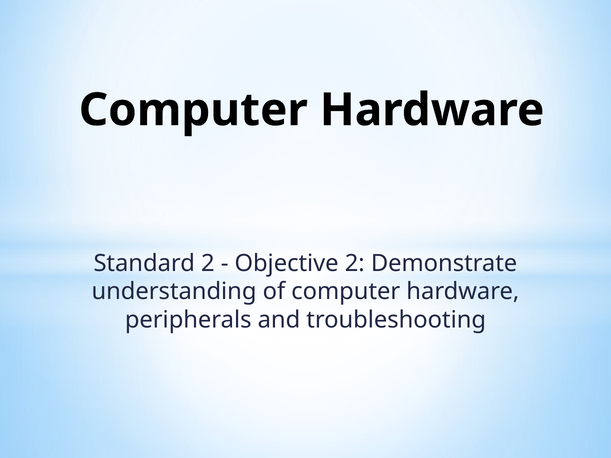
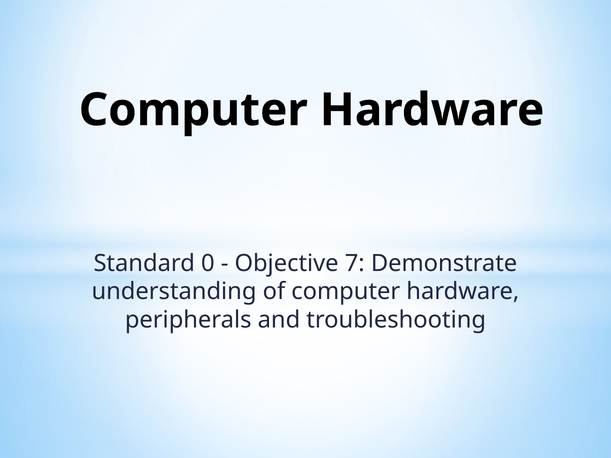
Standard 2: 2 -> 0 (208, 263)
Objective 2: 2 -> 7 (355, 263)
